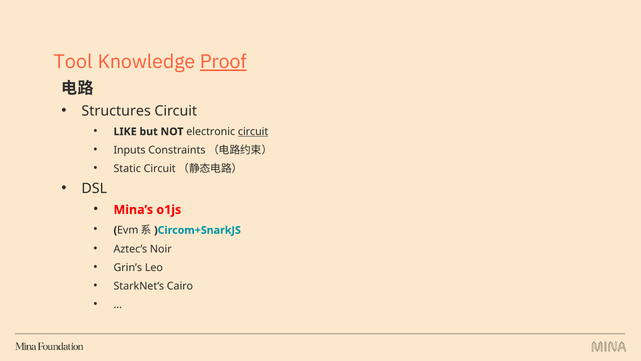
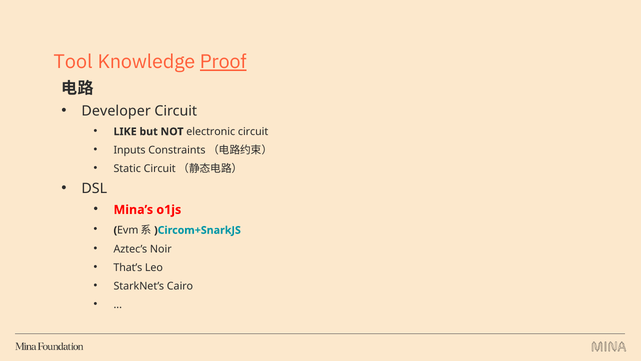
Structures: Structures -> Developer (116, 111)
circuit underline: present -> none (253, 132)
Grin’s: Grin’s -> That’s (128, 267)
